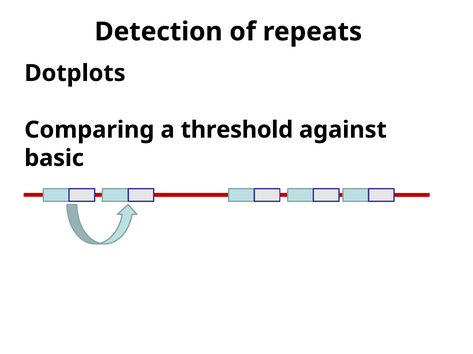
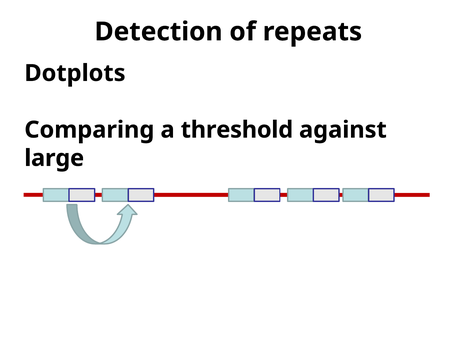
basic: basic -> large (54, 158)
